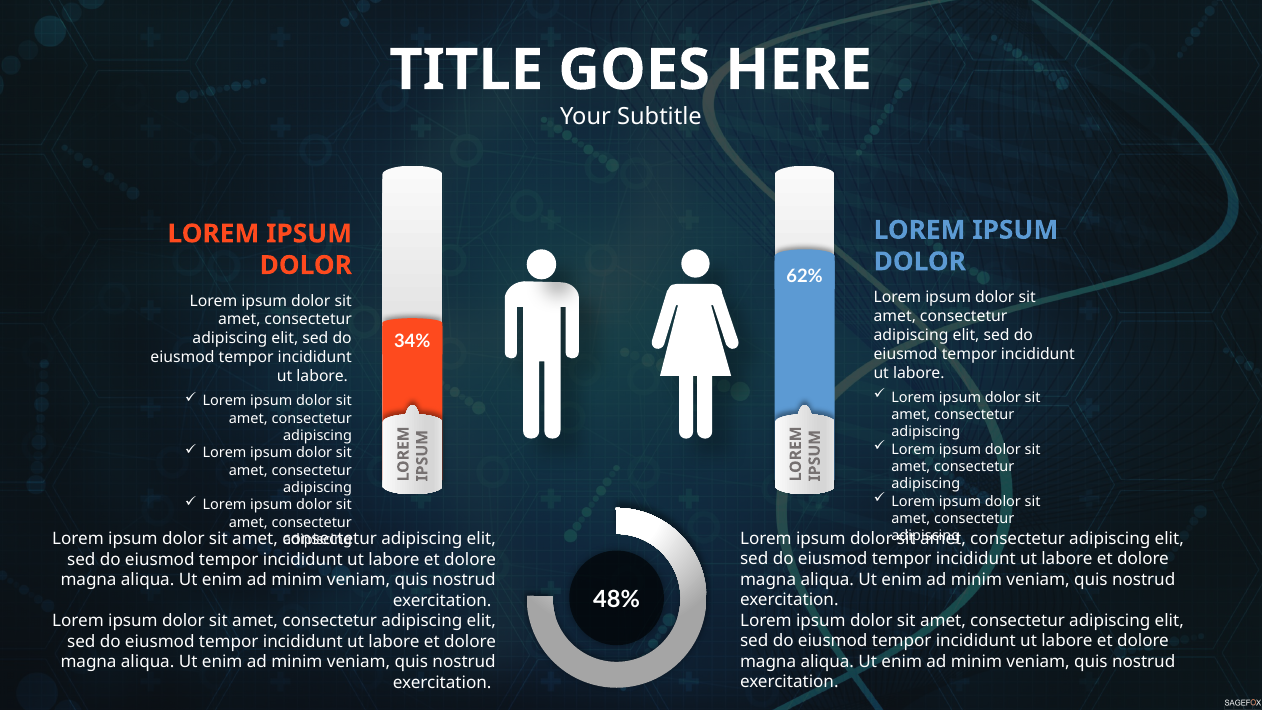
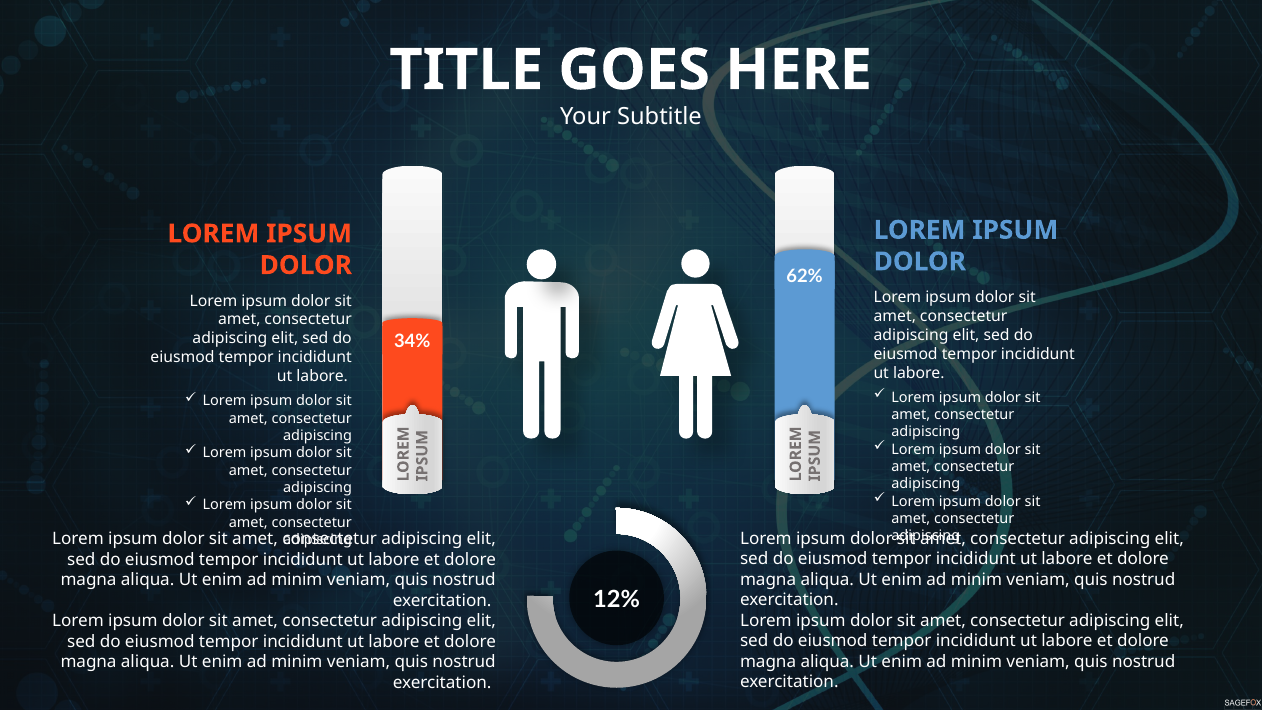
48%: 48% -> 12% (617, 599)
